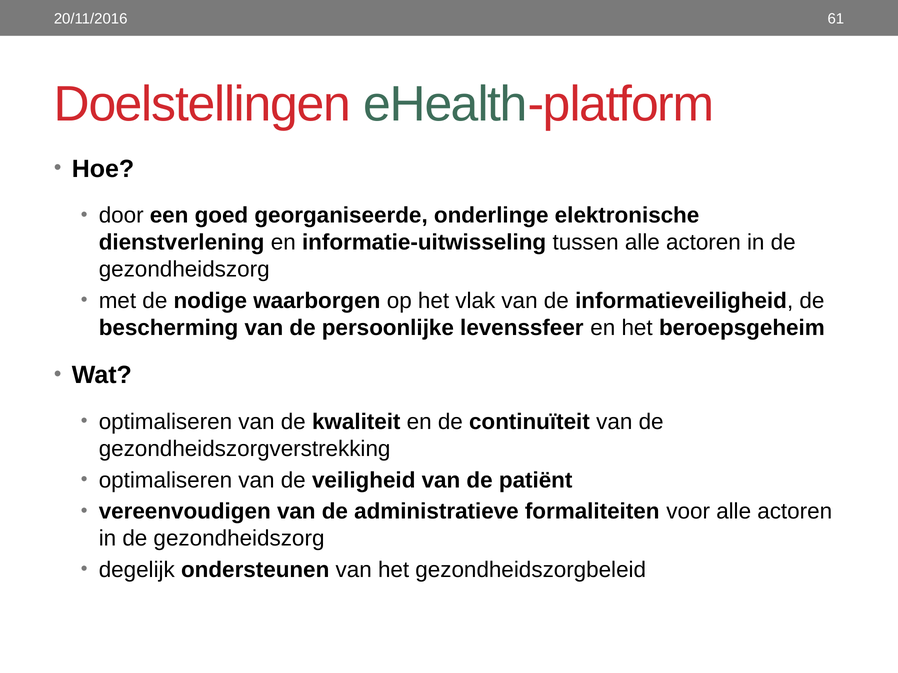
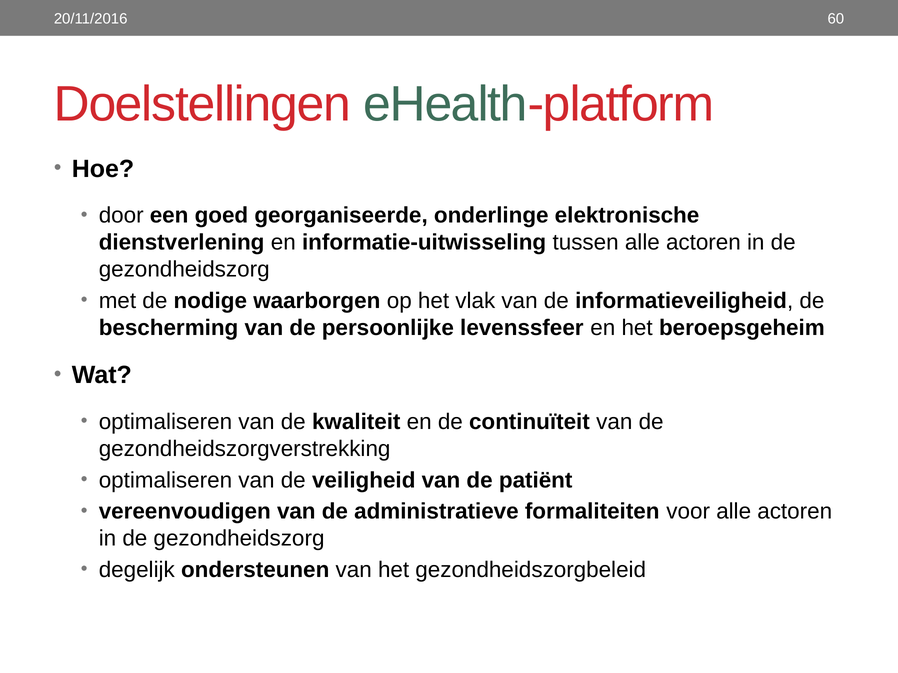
61: 61 -> 60 (836, 19)
